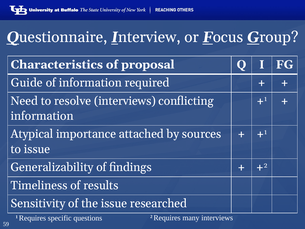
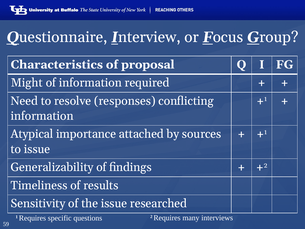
Guide: Guide -> Might (27, 83)
resolve interviews: interviews -> responses (125, 101)
